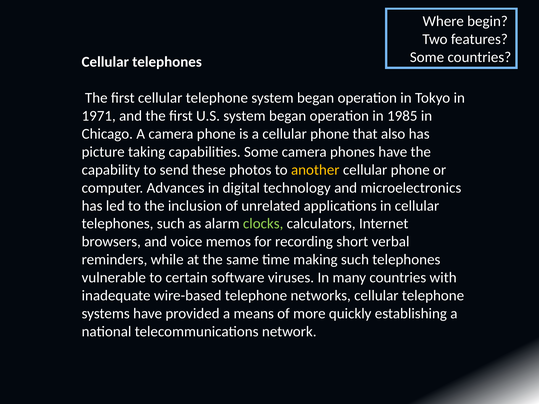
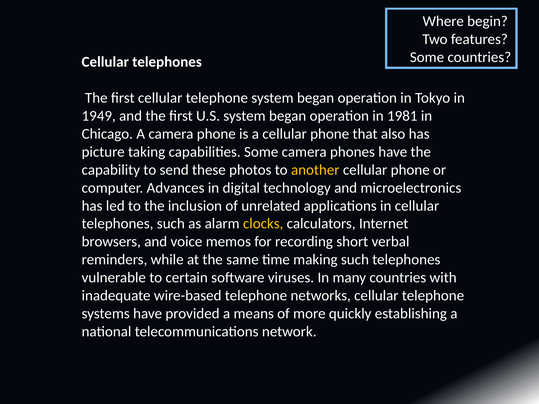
1971: 1971 -> 1949 (99, 116)
1985: 1985 -> 1981 (402, 116)
clocks colour: light green -> yellow (263, 224)
